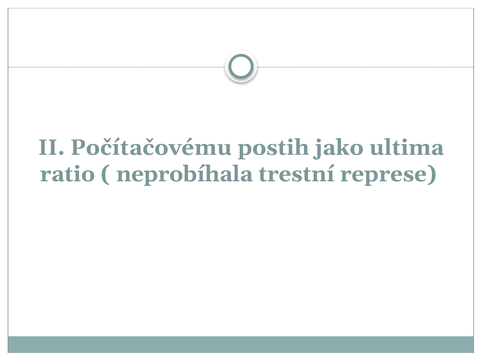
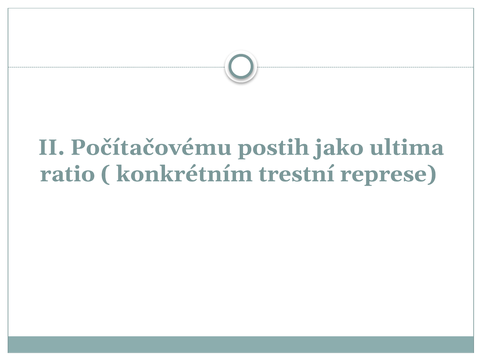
neprobíhala: neprobíhala -> konkrétním (184, 174)
